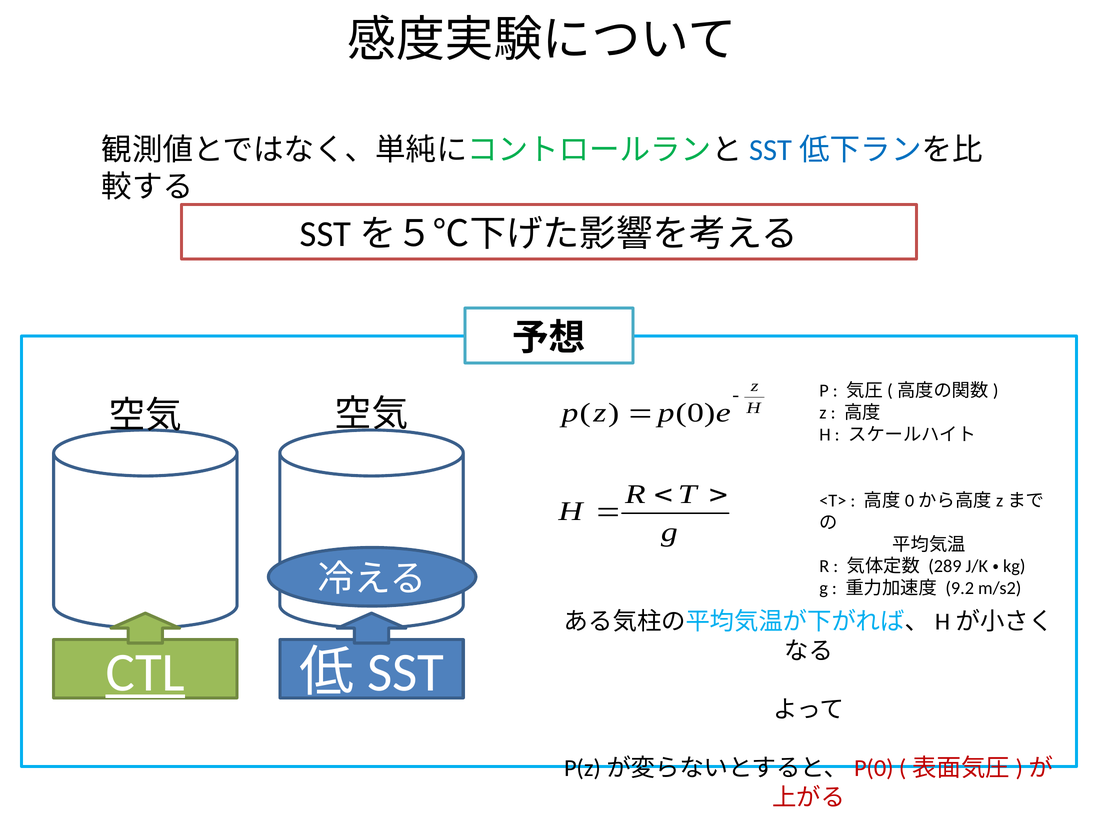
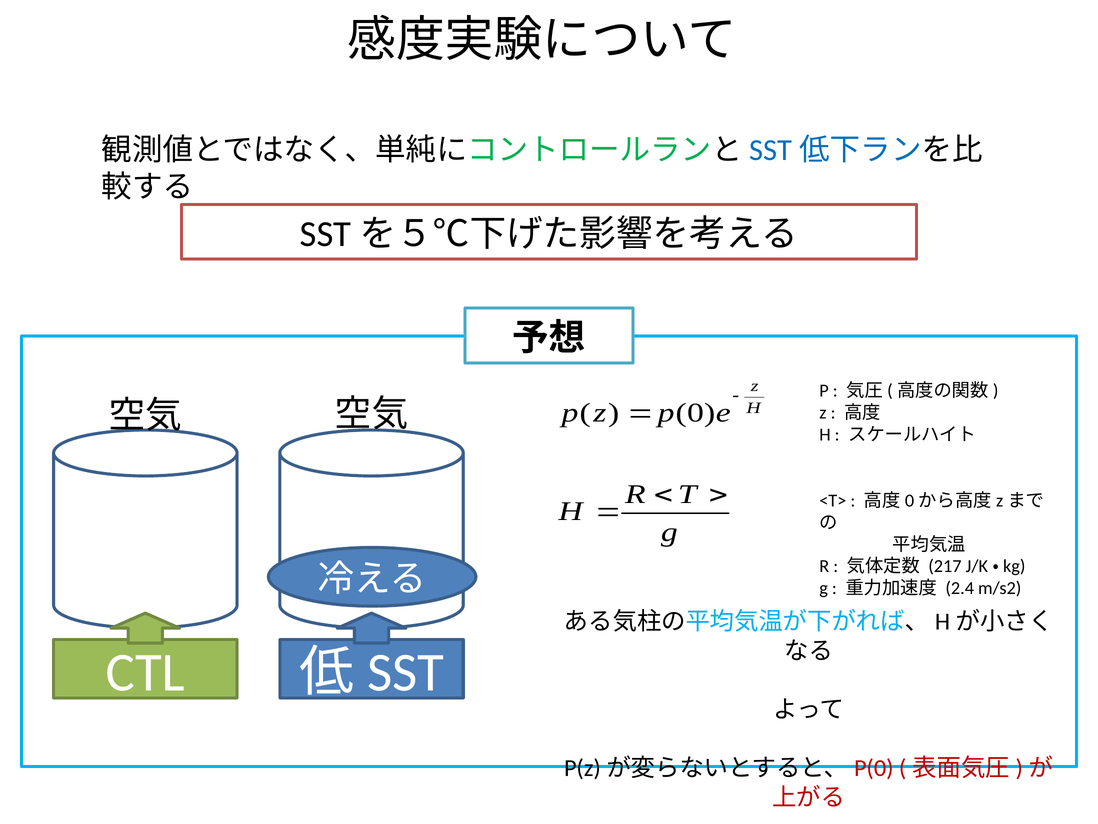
289: 289 -> 217 (945, 566)
9.2: 9.2 -> 2.4 (960, 588)
CTL underline: present -> none (145, 672)
